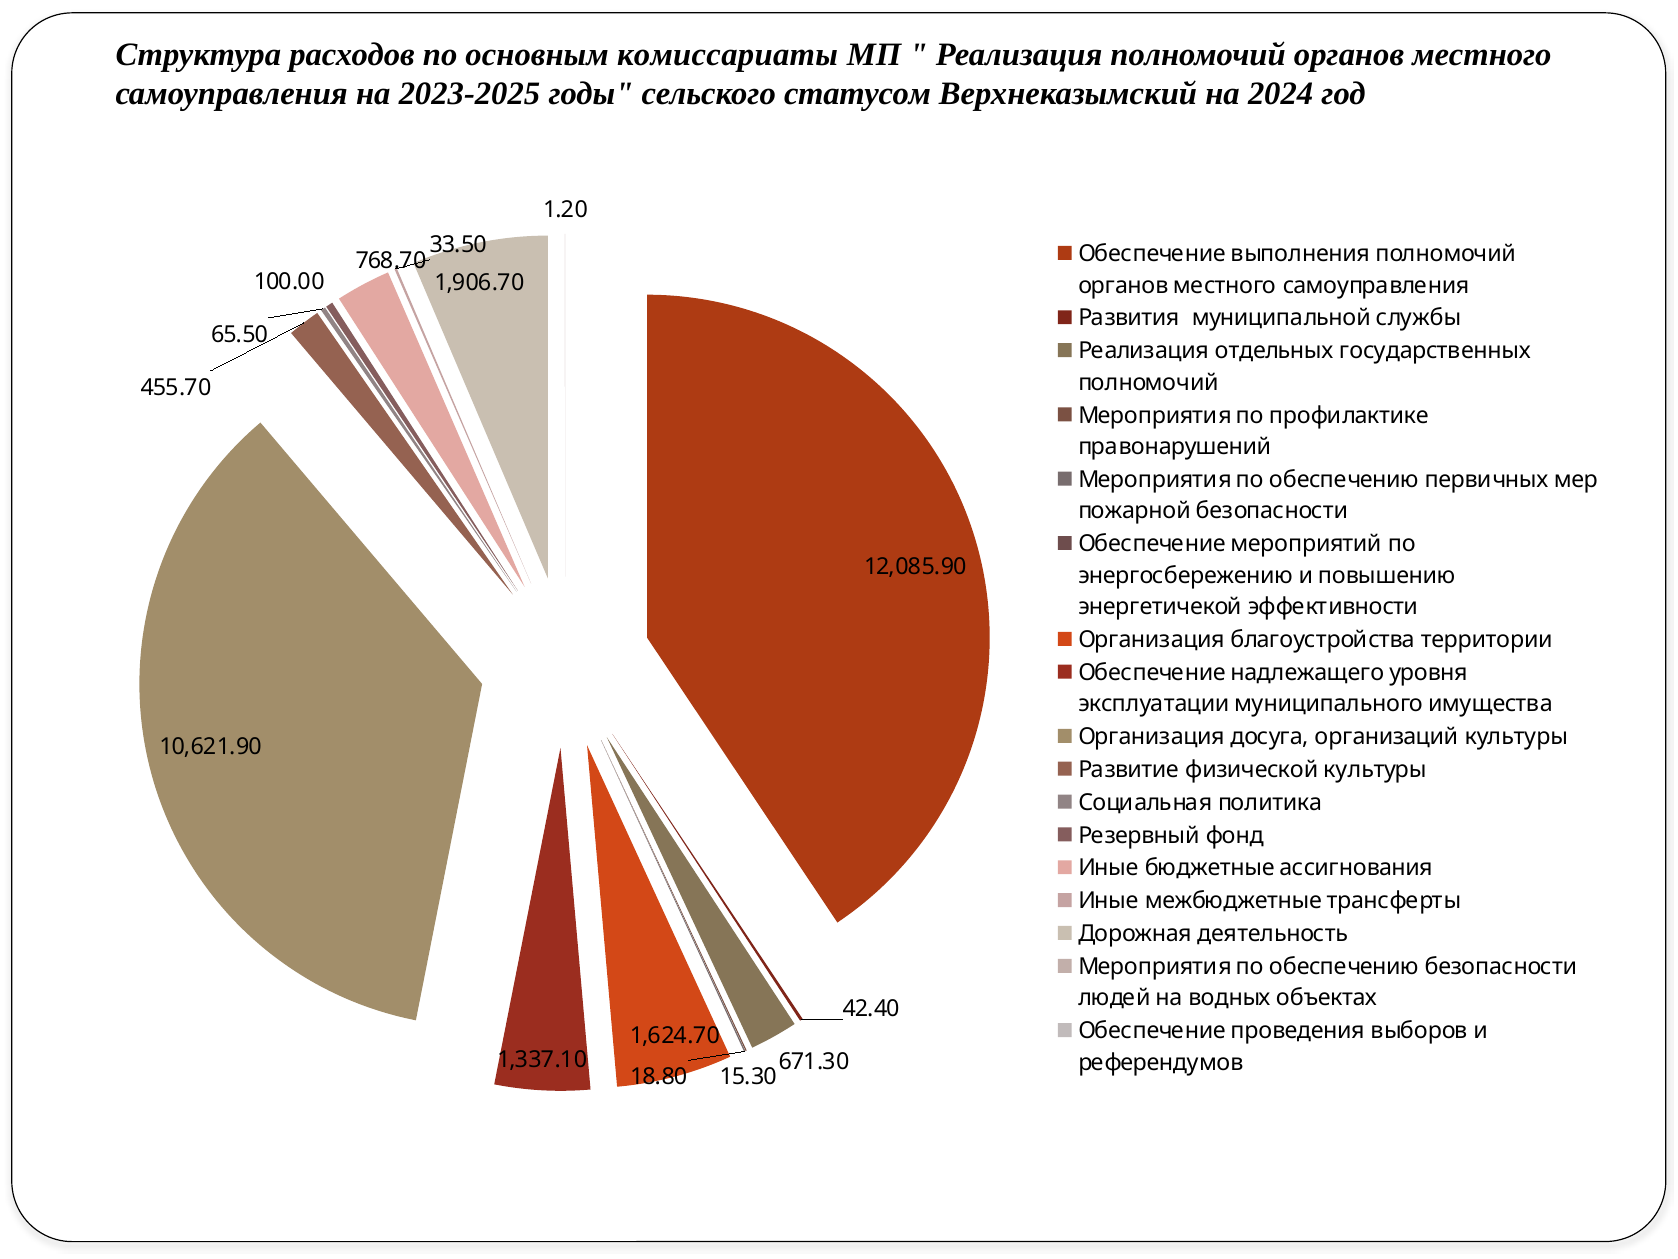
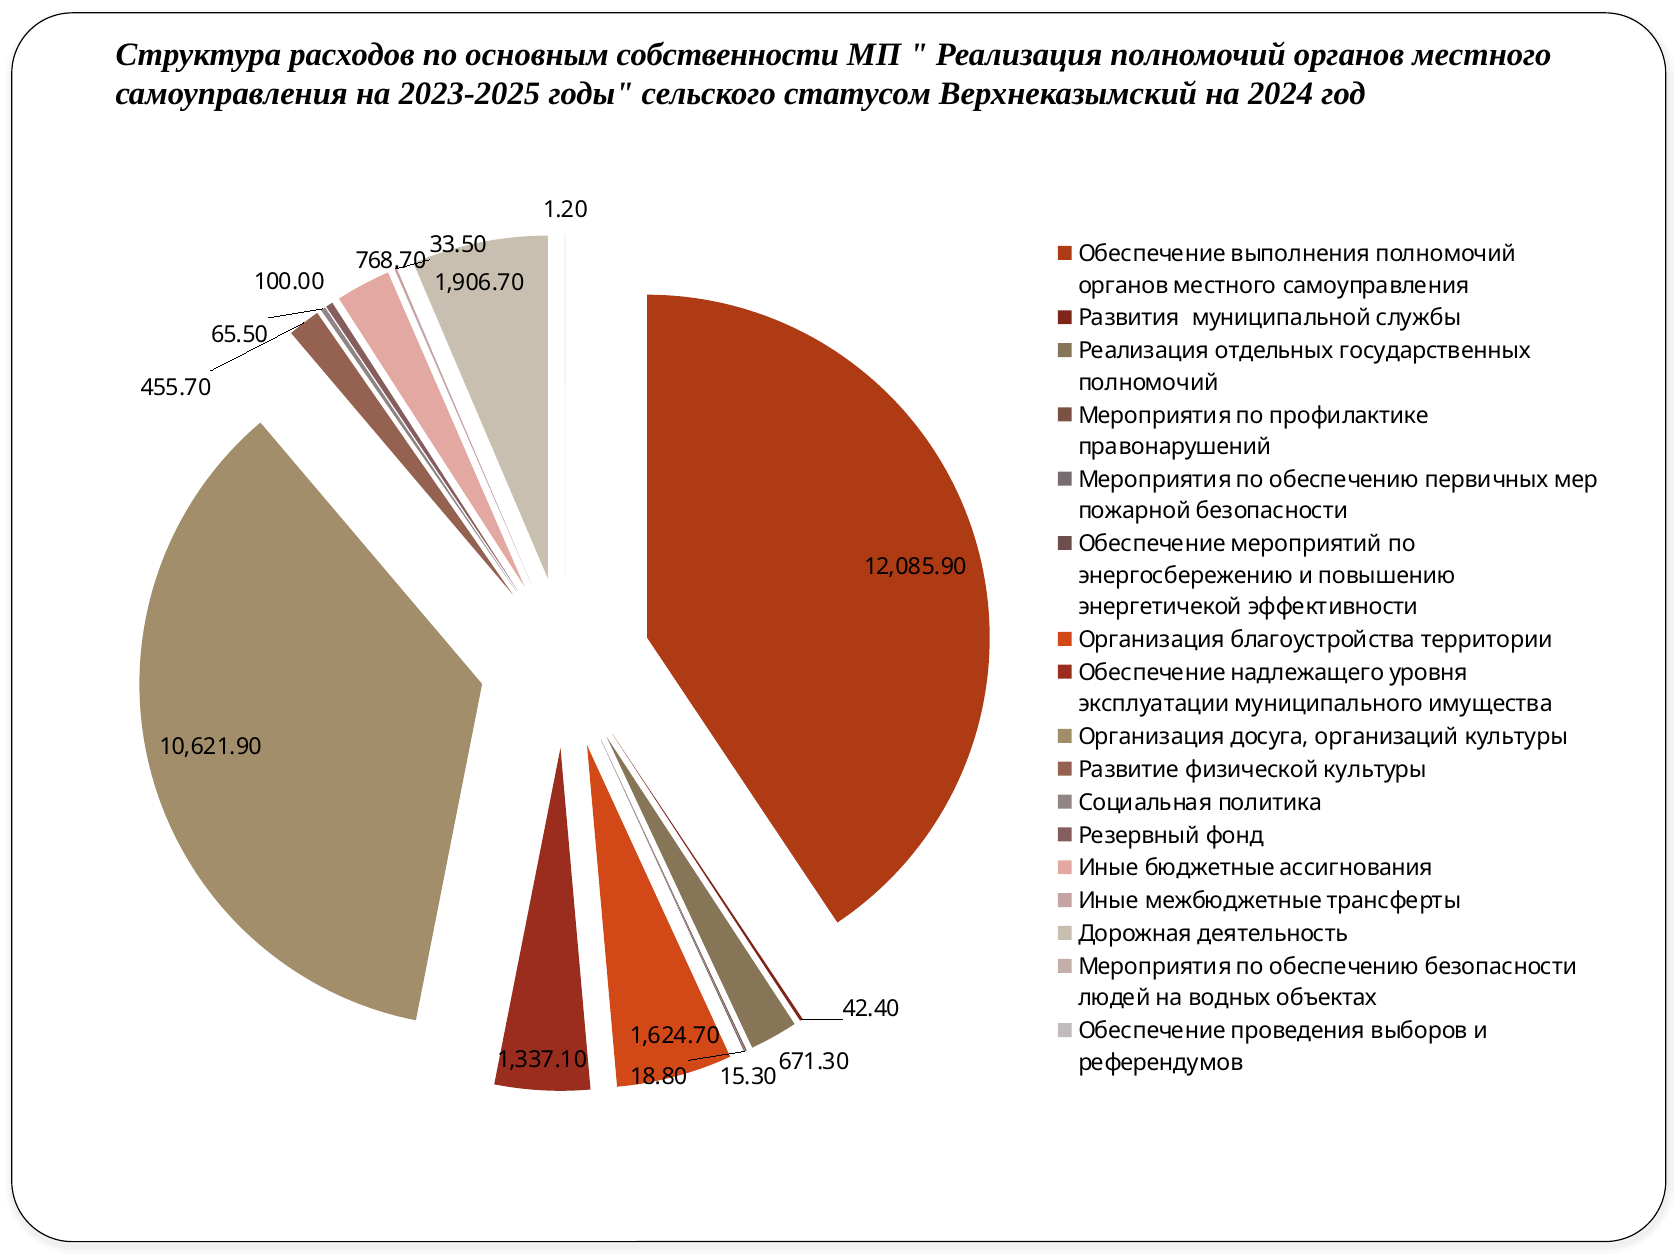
комиссариаты: комиссариаты -> собственности (728, 54)
